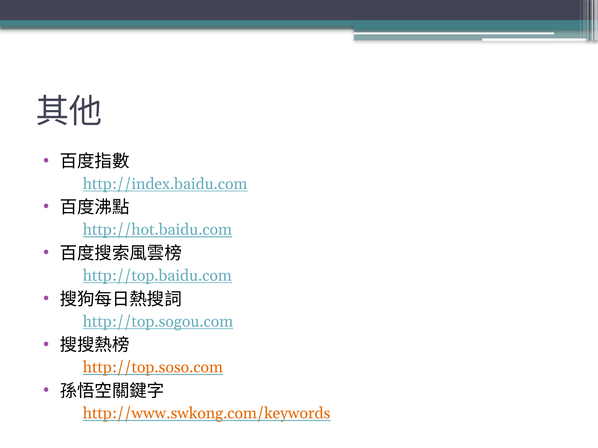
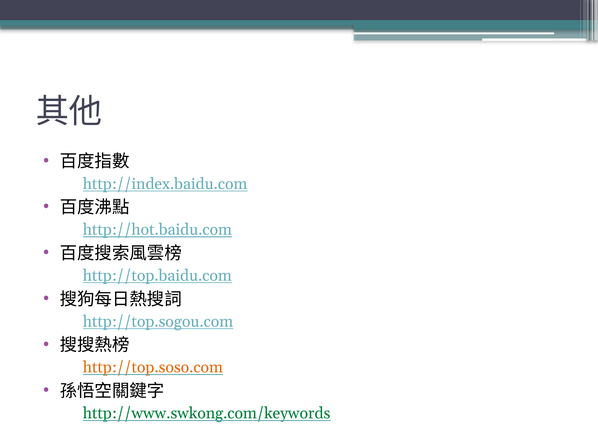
http://www.swkong.com/keywords colour: orange -> green (207, 414)
